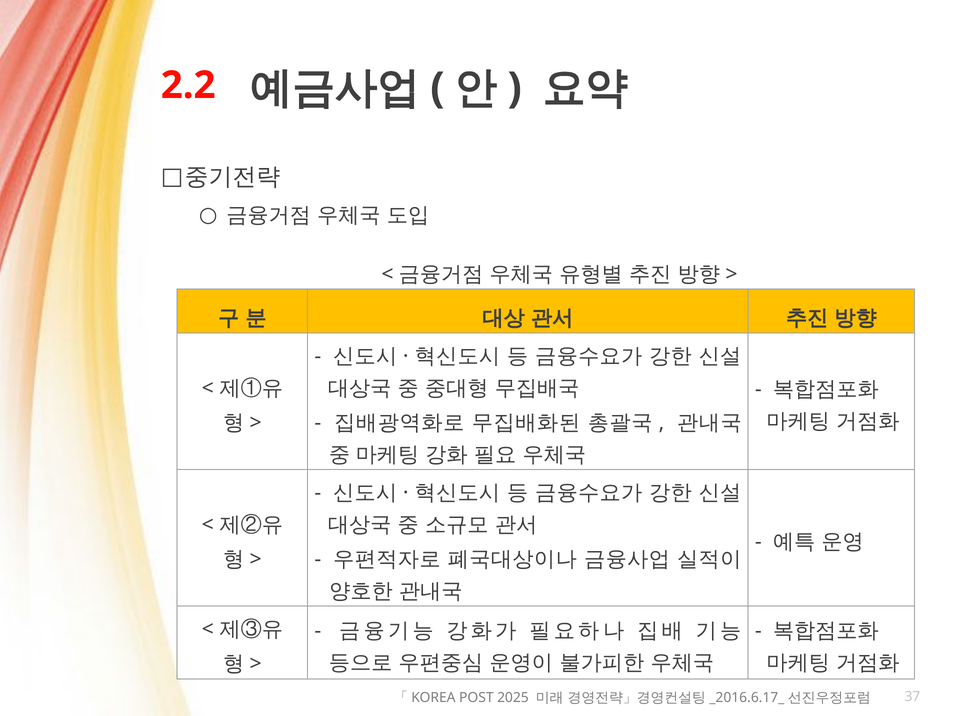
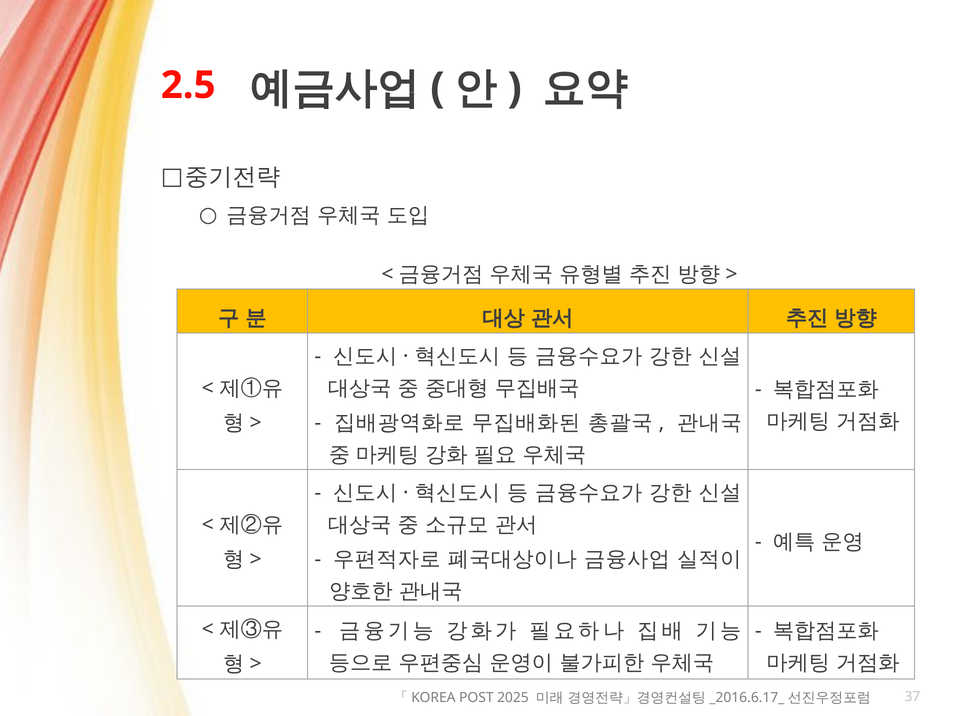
2.2: 2.2 -> 2.5 (188, 85)
